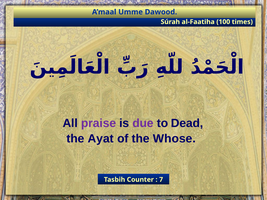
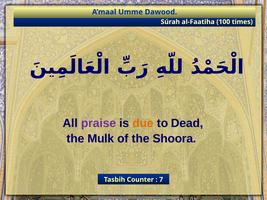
due colour: purple -> orange (143, 123)
Ayat: Ayat -> Mulk (101, 139)
Whose: Whose -> Shoora (174, 139)
